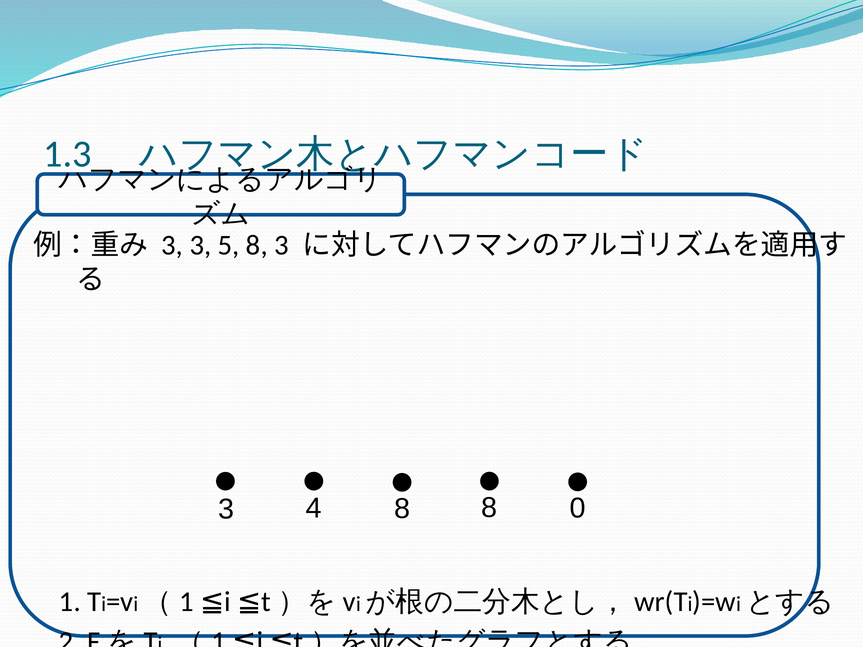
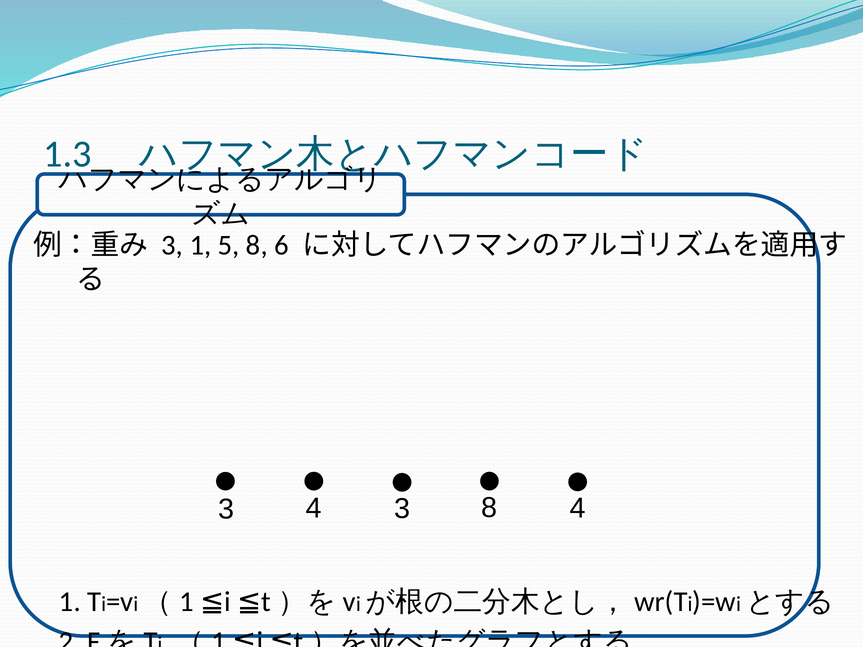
3 3: 3 -> 1 (200, 245)
8 3: 3 -> 6 (281, 245)
4 8: 8 -> 3 (402, 509)
8 0: 0 -> 4 (578, 509)
